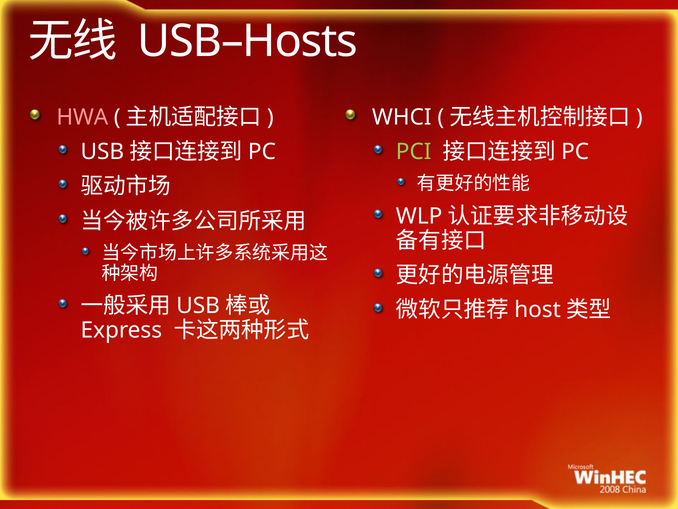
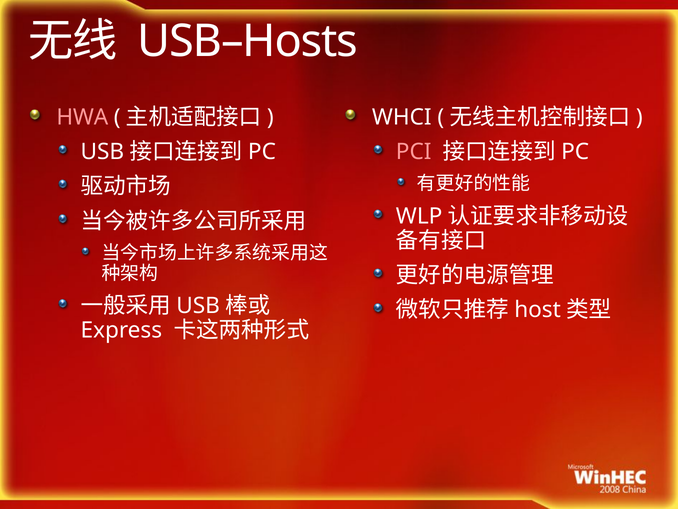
PCI colour: light green -> pink (414, 152)
